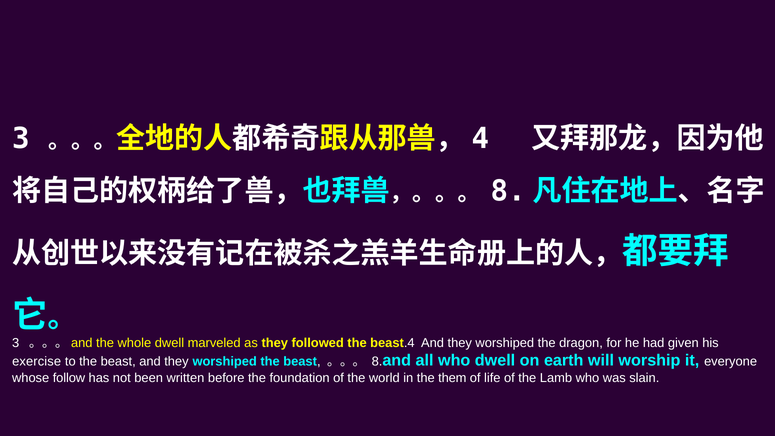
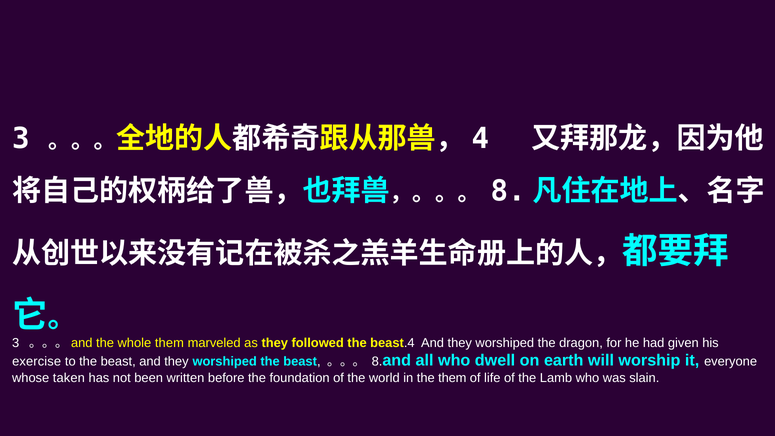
whole dwell: dwell -> them (169, 343)
follow: follow -> taken (69, 378)
